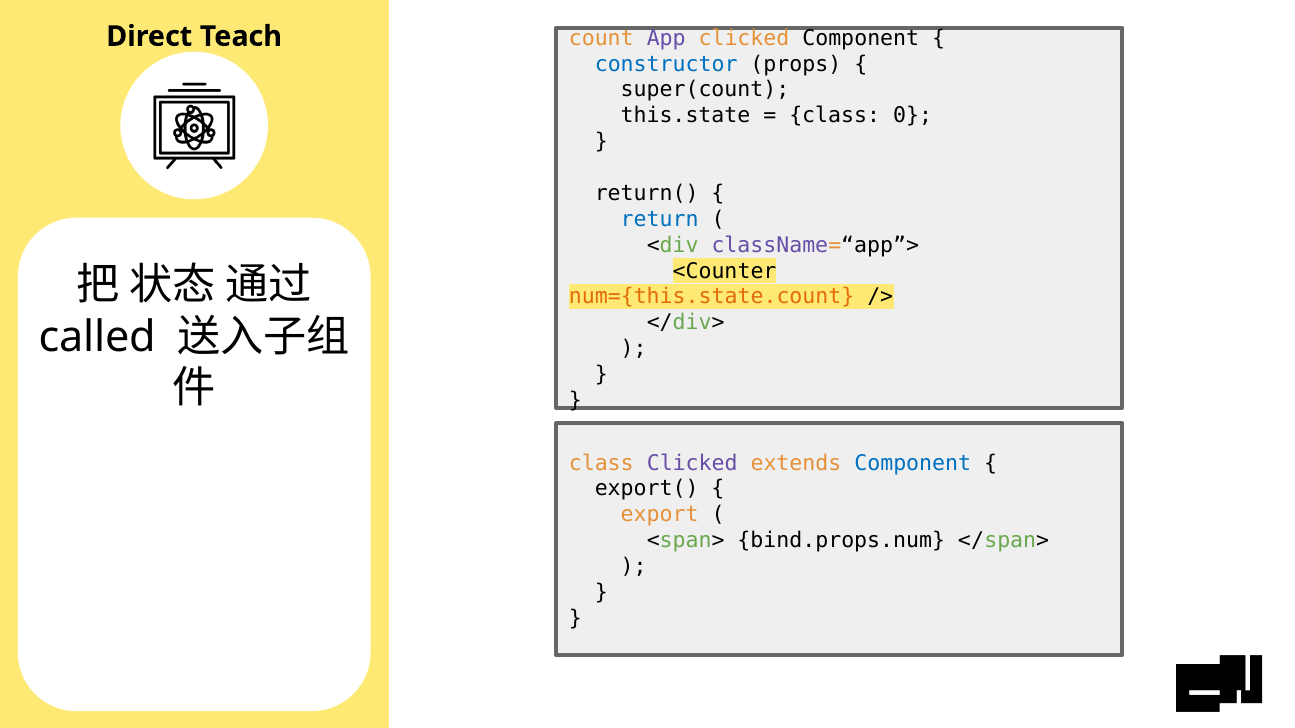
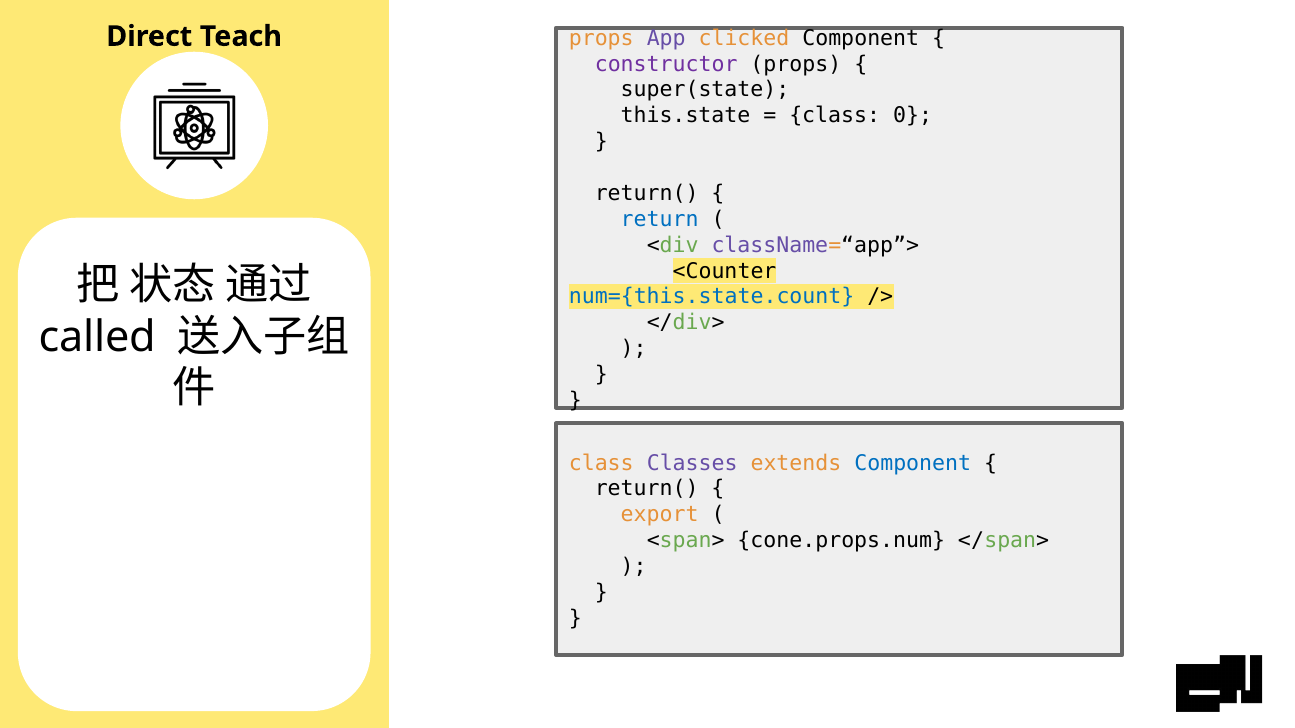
count: count -> props (601, 38)
constructor colour: blue -> purple (666, 64)
super(count: super(count -> super(state (705, 90)
num={this.state.count colour: orange -> blue (712, 297)
class Clicked: Clicked -> Classes (692, 463)
export(: export( -> return( (647, 489)
bind.props.num: bind.props.num -> cone.props.num (841, 541)
